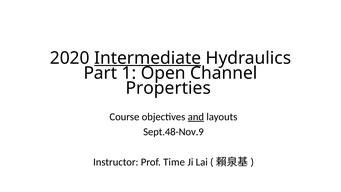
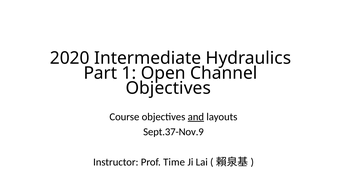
Intermediate underline: present -> none (148, 58)
Properties: Properties -> Objectives (168, 88)
Sept.48-Nov.9: Sept.48-Nov.9 -> Sept.37-Nov.9 (173, 132)
